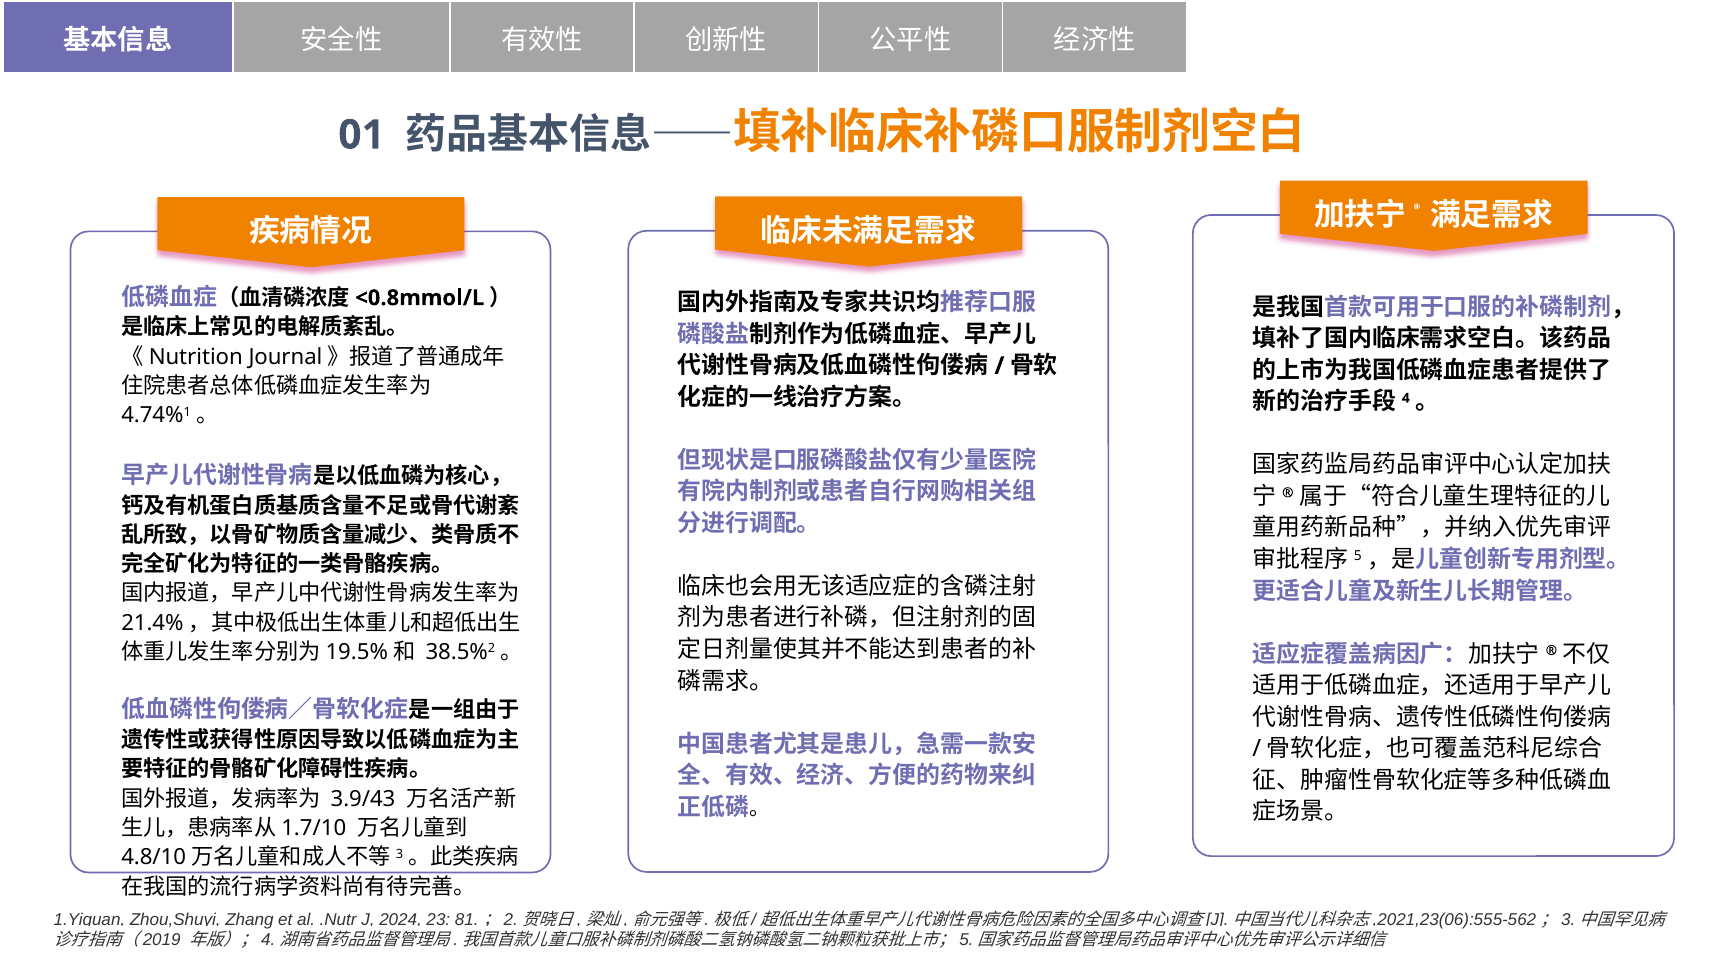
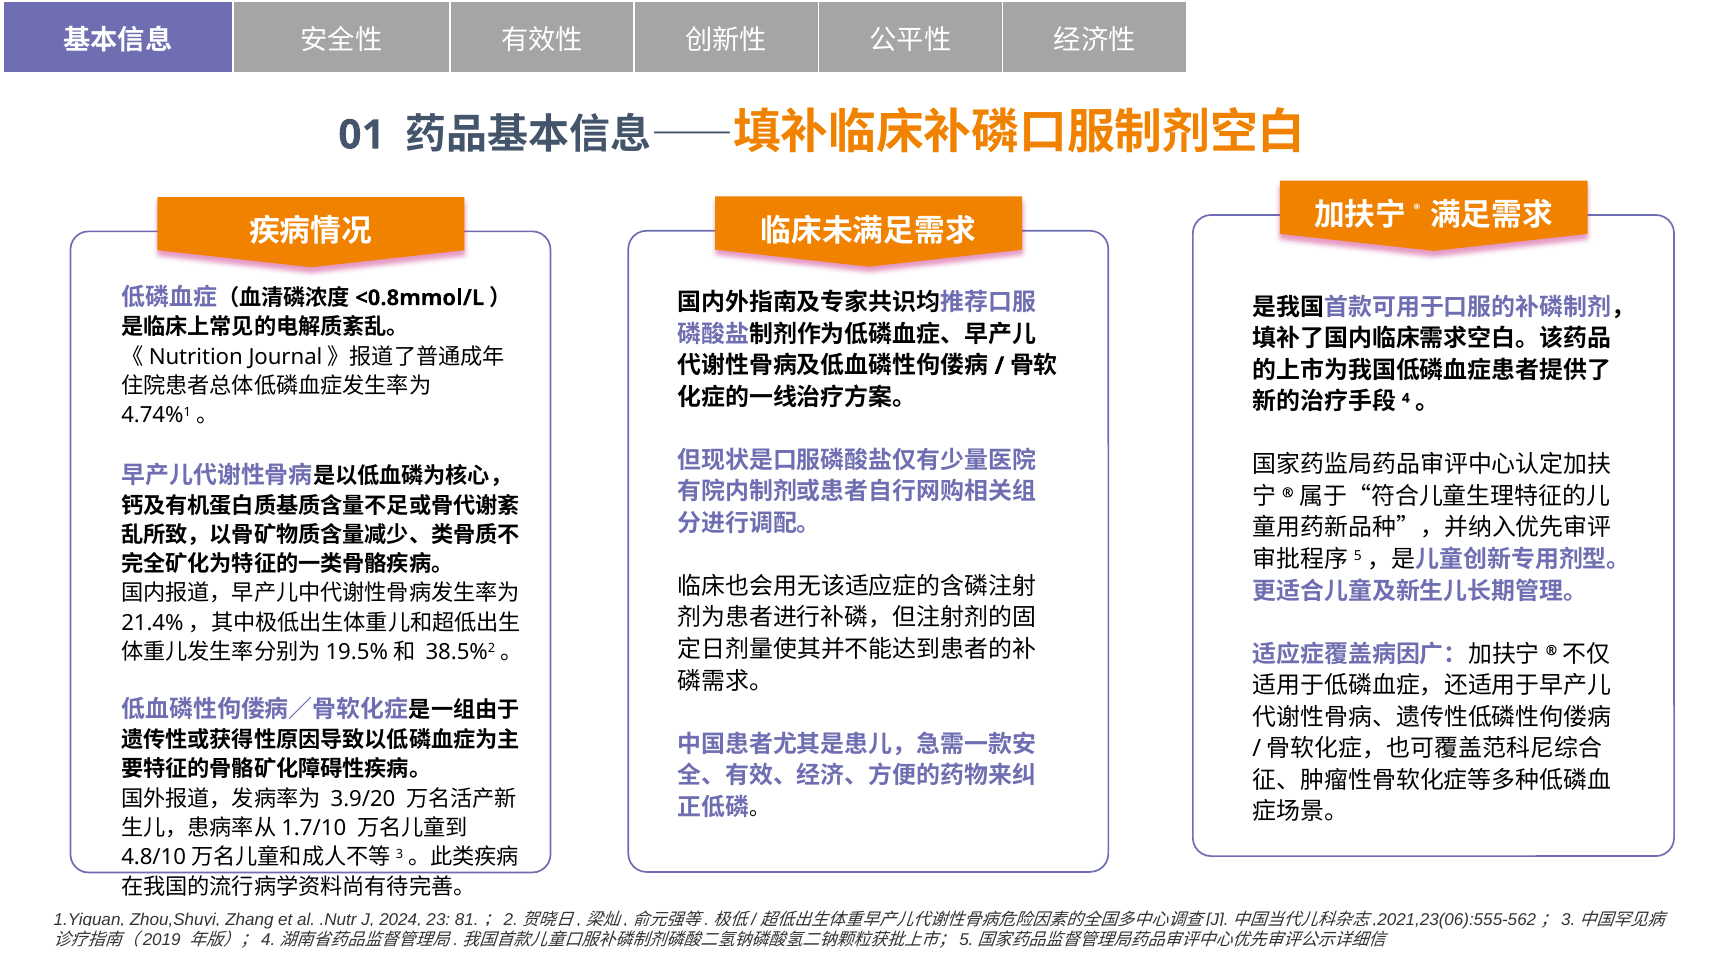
3.9/43: 3.9/43 -> 3.9/20 (363, 799)
